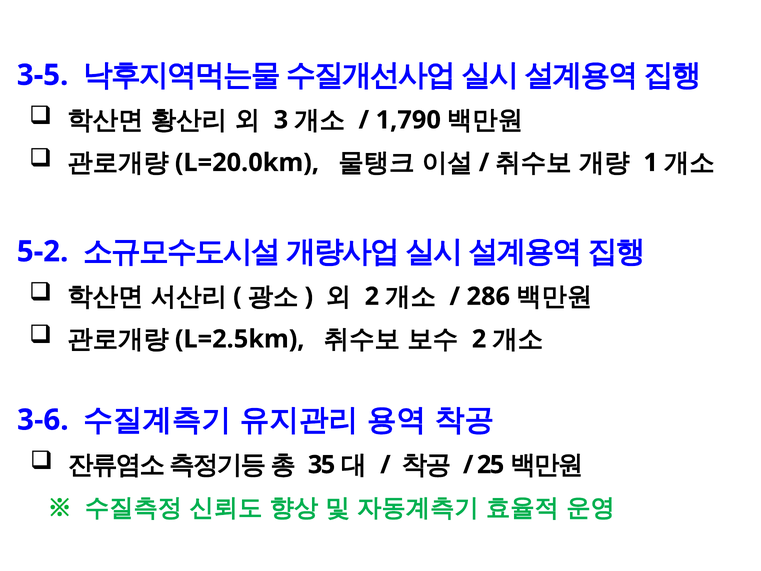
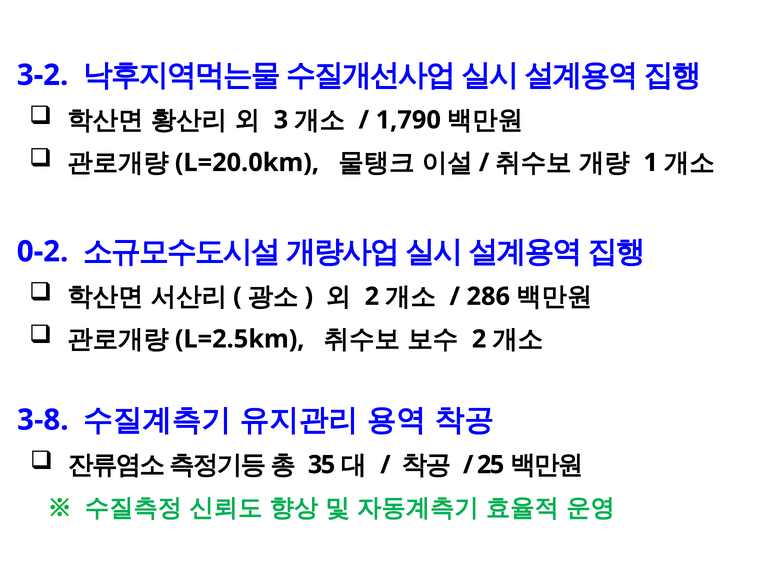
3-5: 3-5 -> 3-2 (43, 75)
5-2: 5-2 -> 0-2 (43, 251)
3-6: 3-6 -> 3-8 (43, 420)
